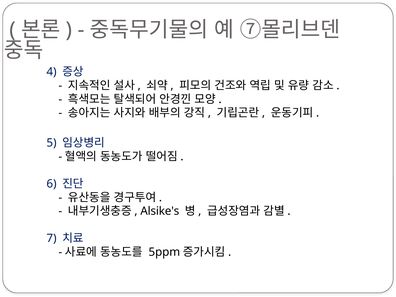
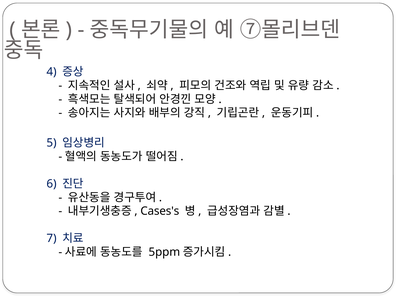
Alsike's: Alsike's -> Cases's (160, 211)
